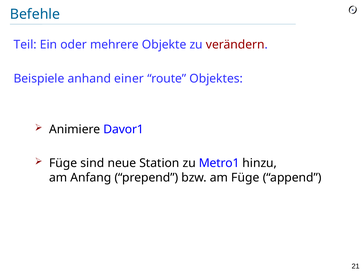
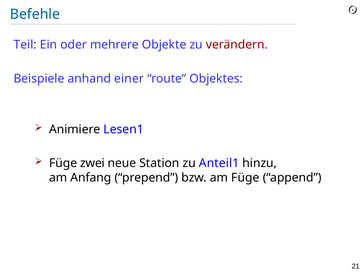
Davor1: Davor1 -> Lesen1 (124, 129)
sind: sind -> zwei (92, 163)
Metro1: Metro1 -> Anteil1 (219, 163)
